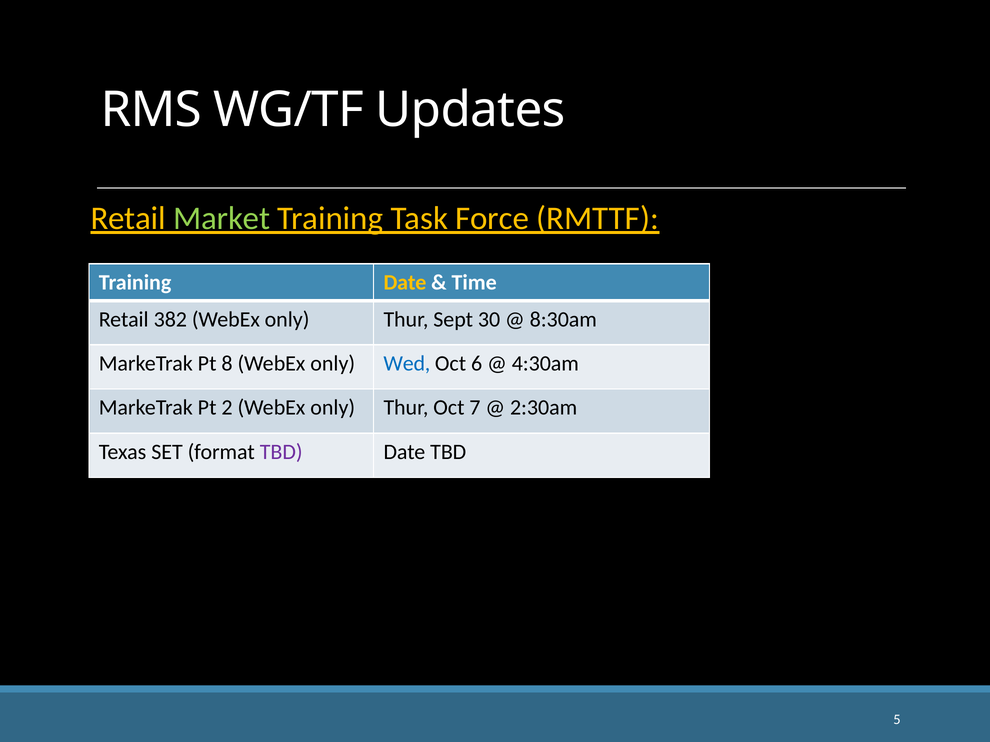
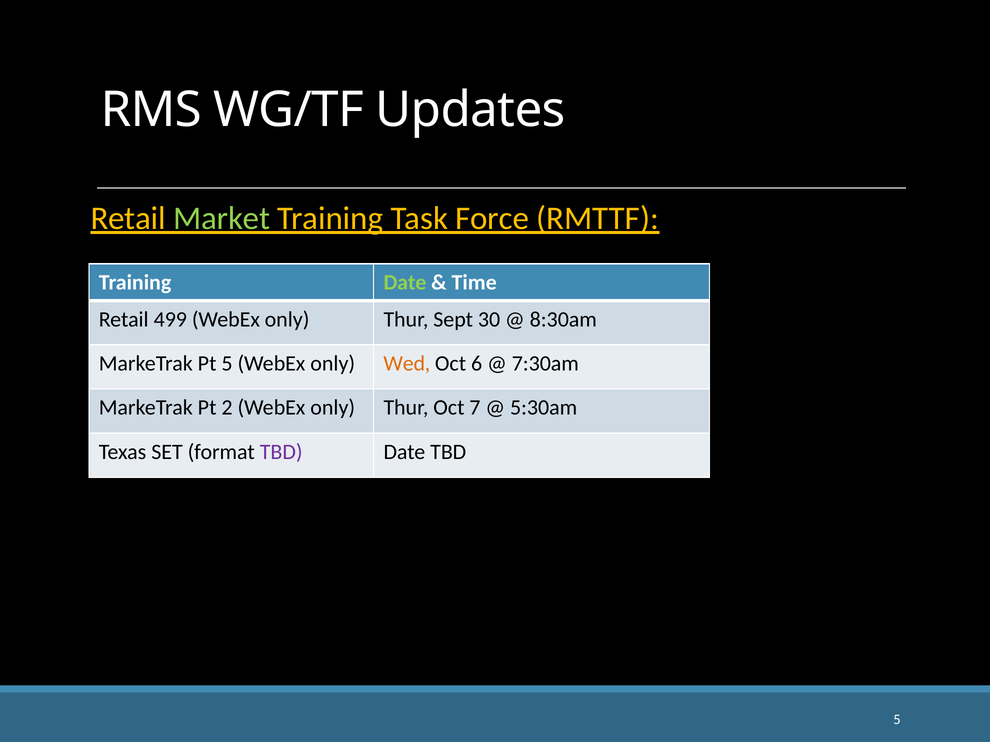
Date colour: yellow -> light green (405, 283)
382: 382 -> 499 (170, 319)
Pt 8: 8 -> 5 (227, 364)
Wed colour: blue -> orange (407, 364)
4:30am: 4:30am -> 7:30am (545, 364)
2:30am: 2:30am -> 5:30am (544, 408)
